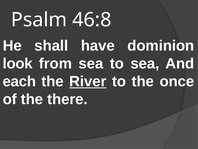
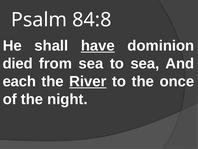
46:8: 46:8 -> 84:8 (92, 20)
have underline: none -> present (98, 46)
look: look -> died (18, 63)
there: there -> night (67, 99)
